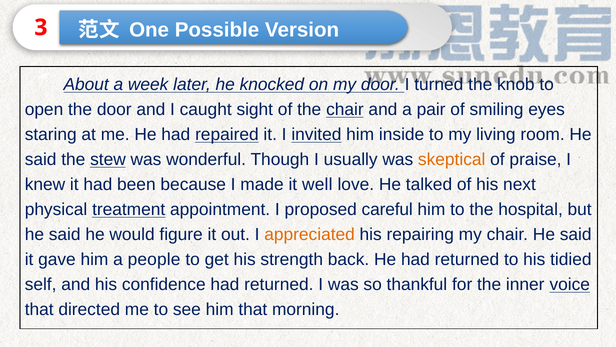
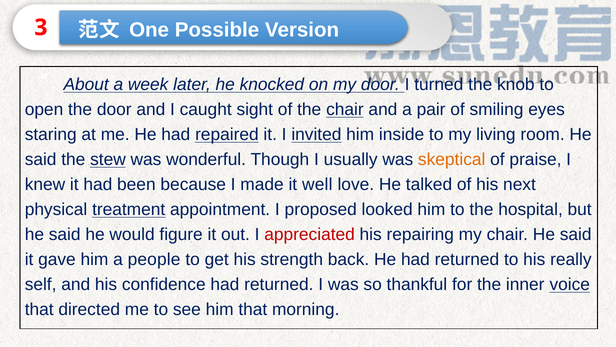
careful: careful -> looked (387, 209)
appreciated colour: orange -> red (310, 234)
tidied: tidied -> really (571, 259)
